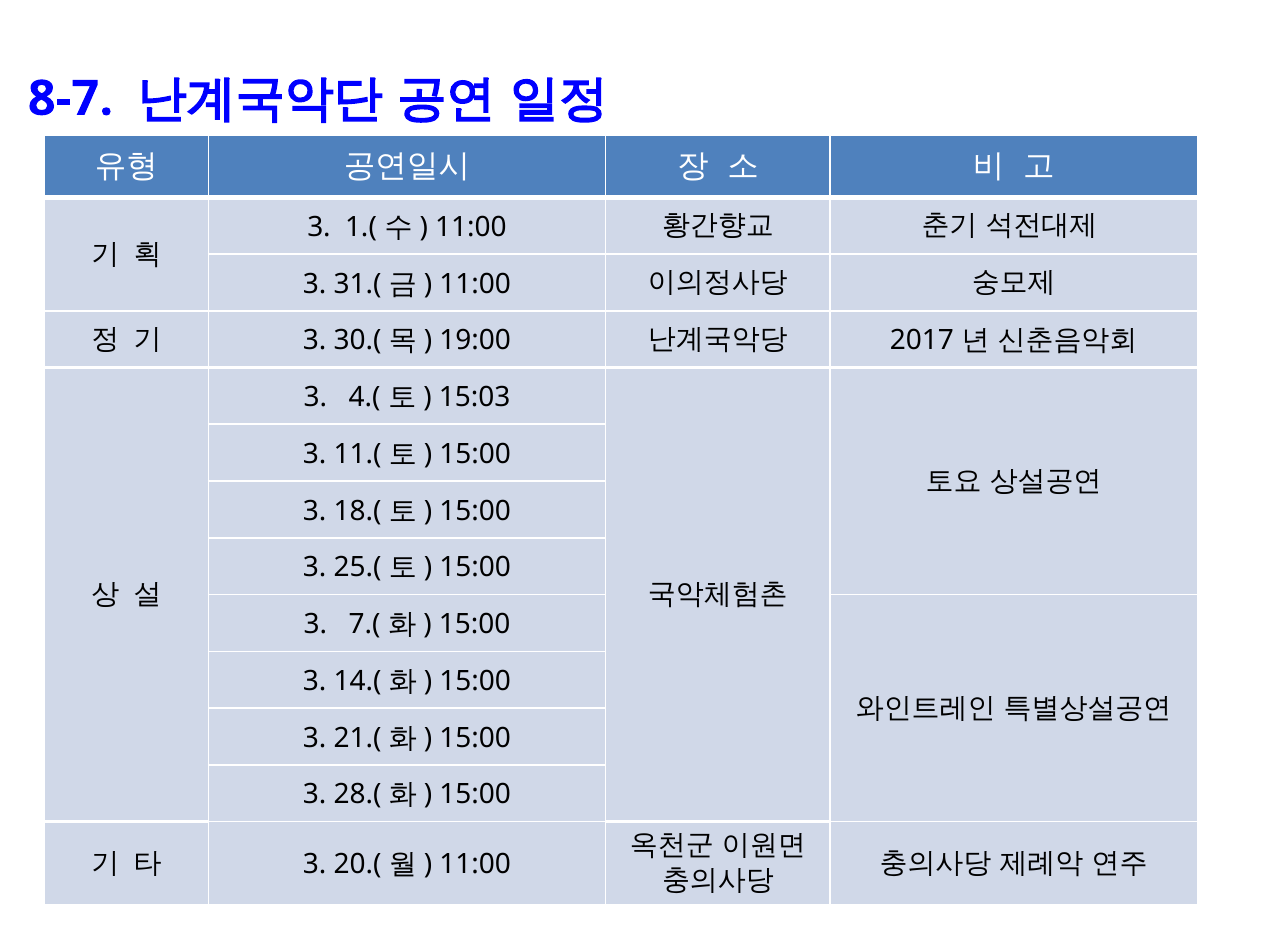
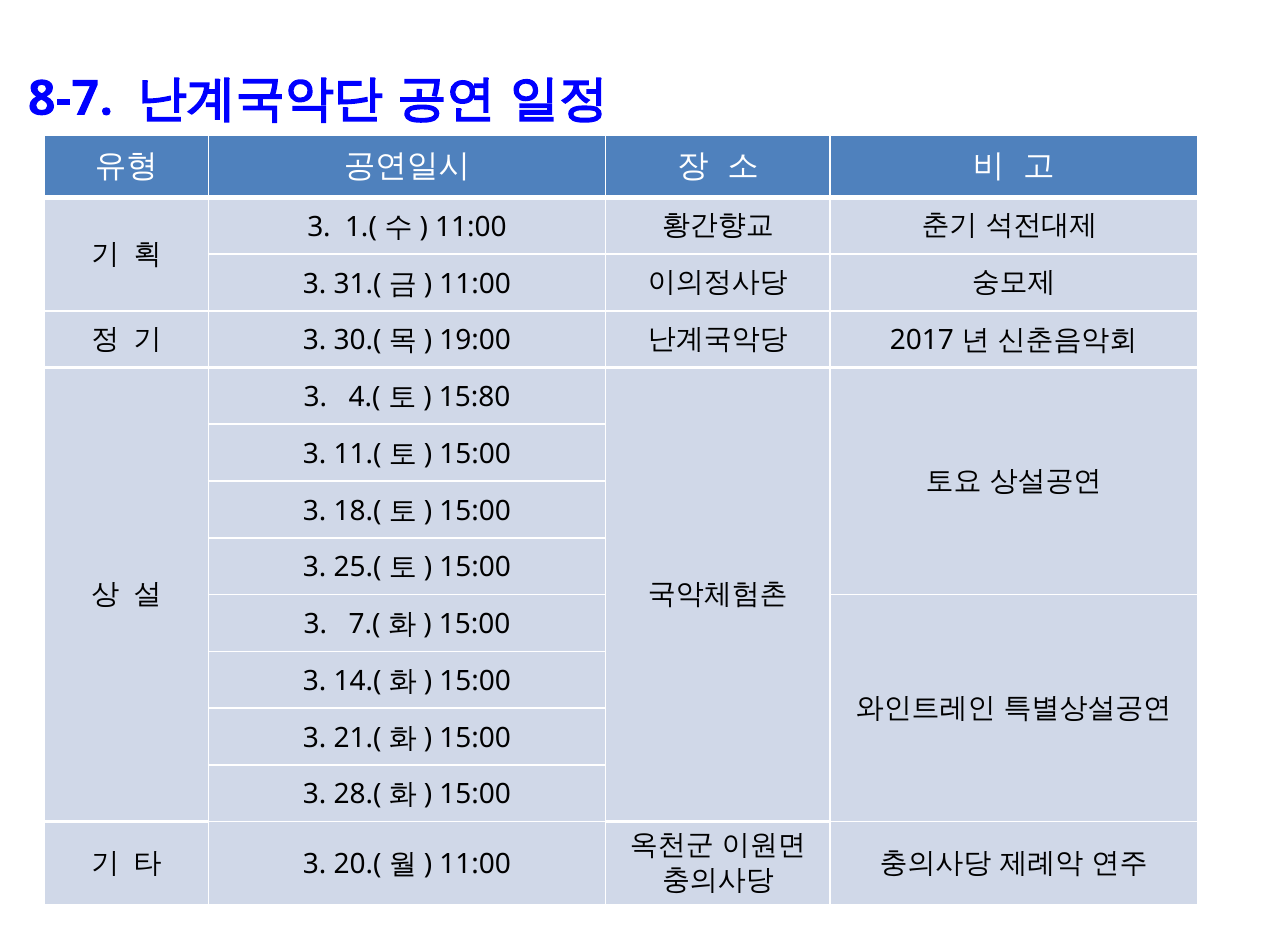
15:03: 15:03 -> 15:80 (475, 398)
